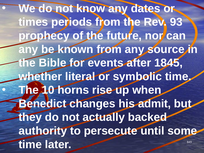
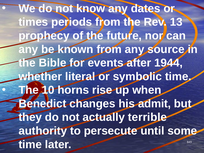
93: 93 -> 13 (176, 22)
1845: 1845 -> 1944 (168, 63)
backed: backed -> terrible (147, 117)
